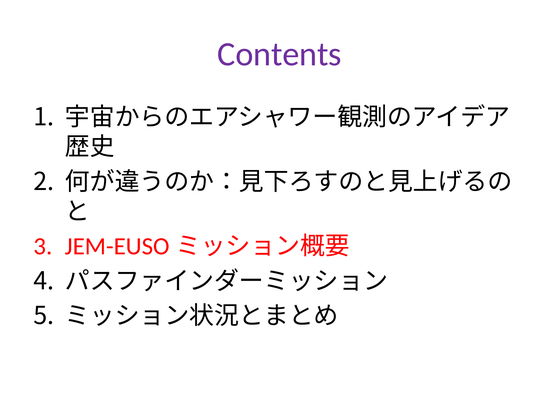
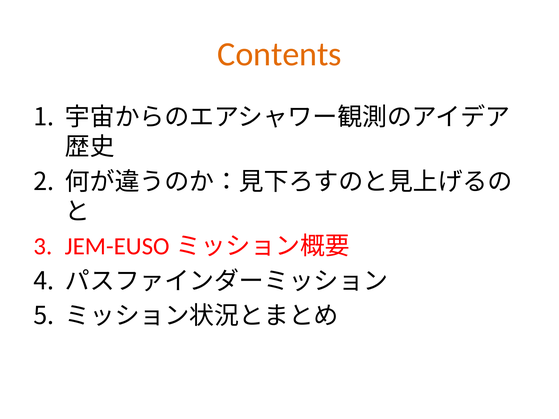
Contents colour: purple -> orange (279, 54)
